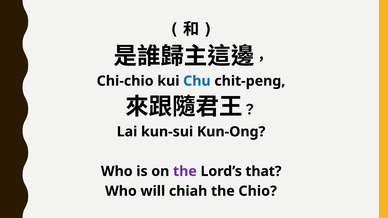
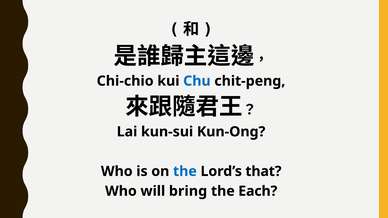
the colour: purple -> blue (185, 171)
chiah: chiah -> bring (188, 191)
Chio: Chio -> Each (258, 191)
